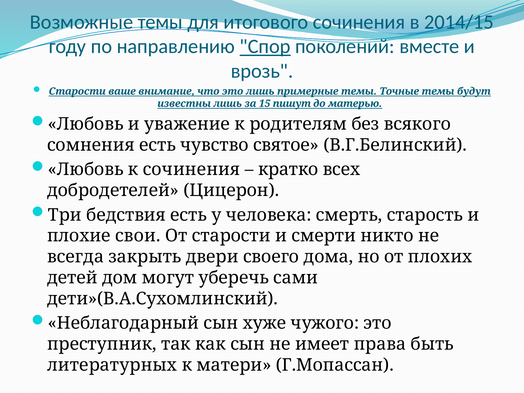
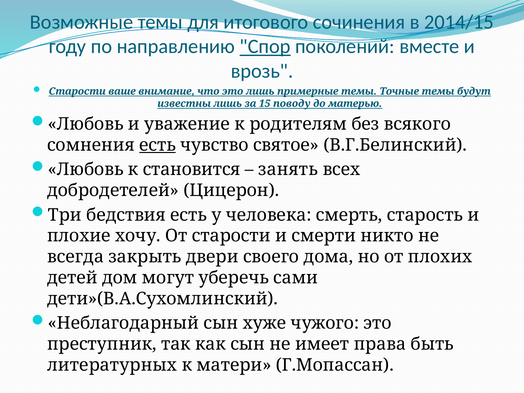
пишут: пишут -> поводу (292, 104)
есть underline: none -> present (157, 145)
к сочинения: сочинения -> становится (192, 170)
кратко: кратко -> занять (288, 170)
свои: свои -> хочу (138, 236)
